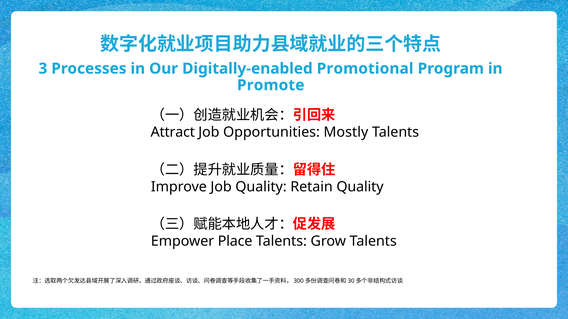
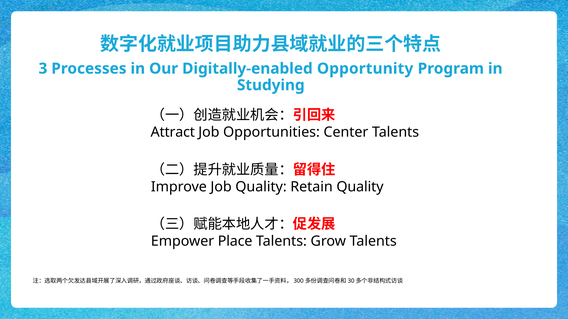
Promotional: Promotional -> Opportunity (365, 69)
Promote: Promote -> Studying (271, 85)
Mostly: Mostly -> Center (346, 132)
